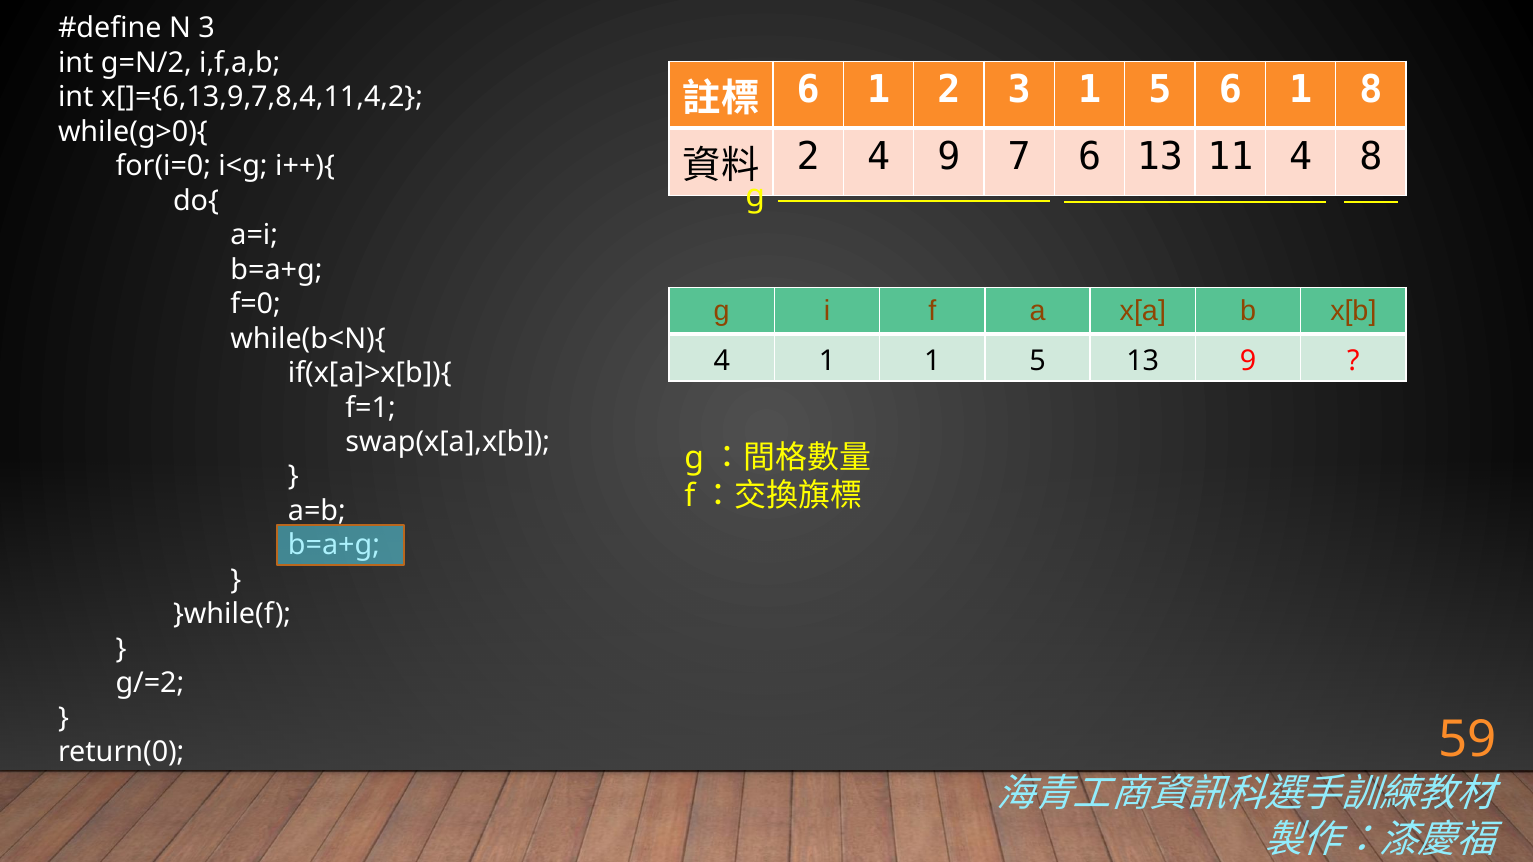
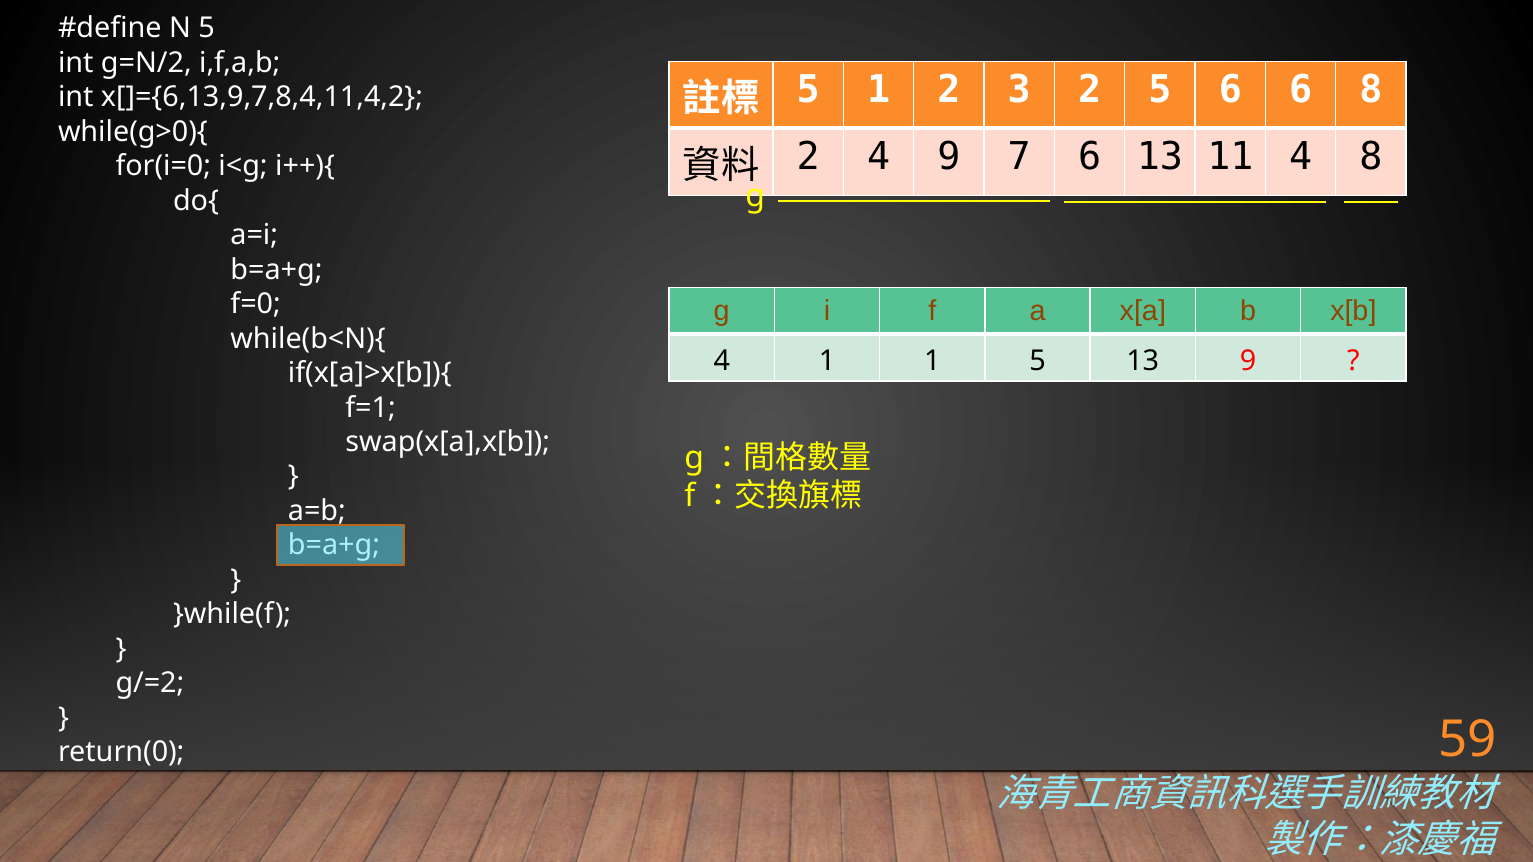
N 3: 3 -> 5 (207, 28)
6: 6 -> 5 (808, 90)
3 1: 1 -> 2 (1090, 90)
5 6 1: 1 -> 6 (1301, 90)
